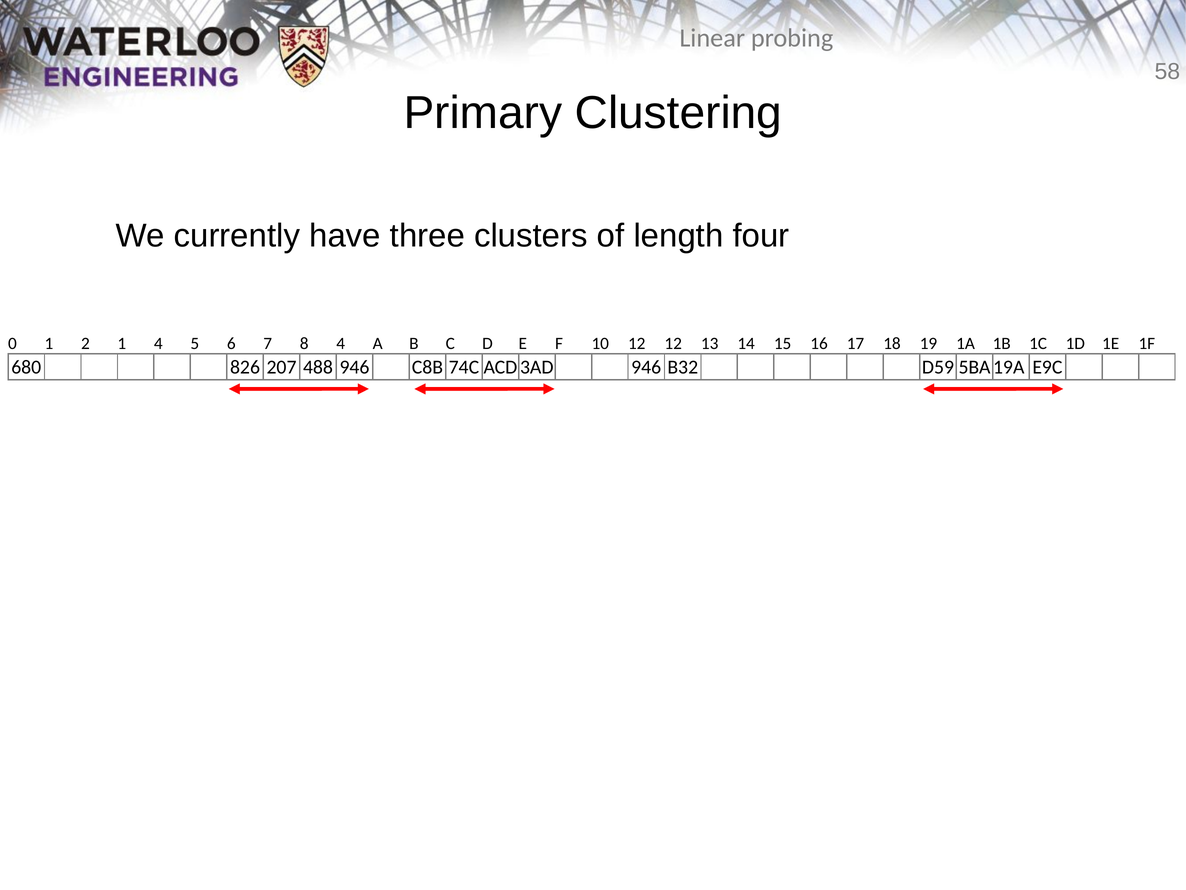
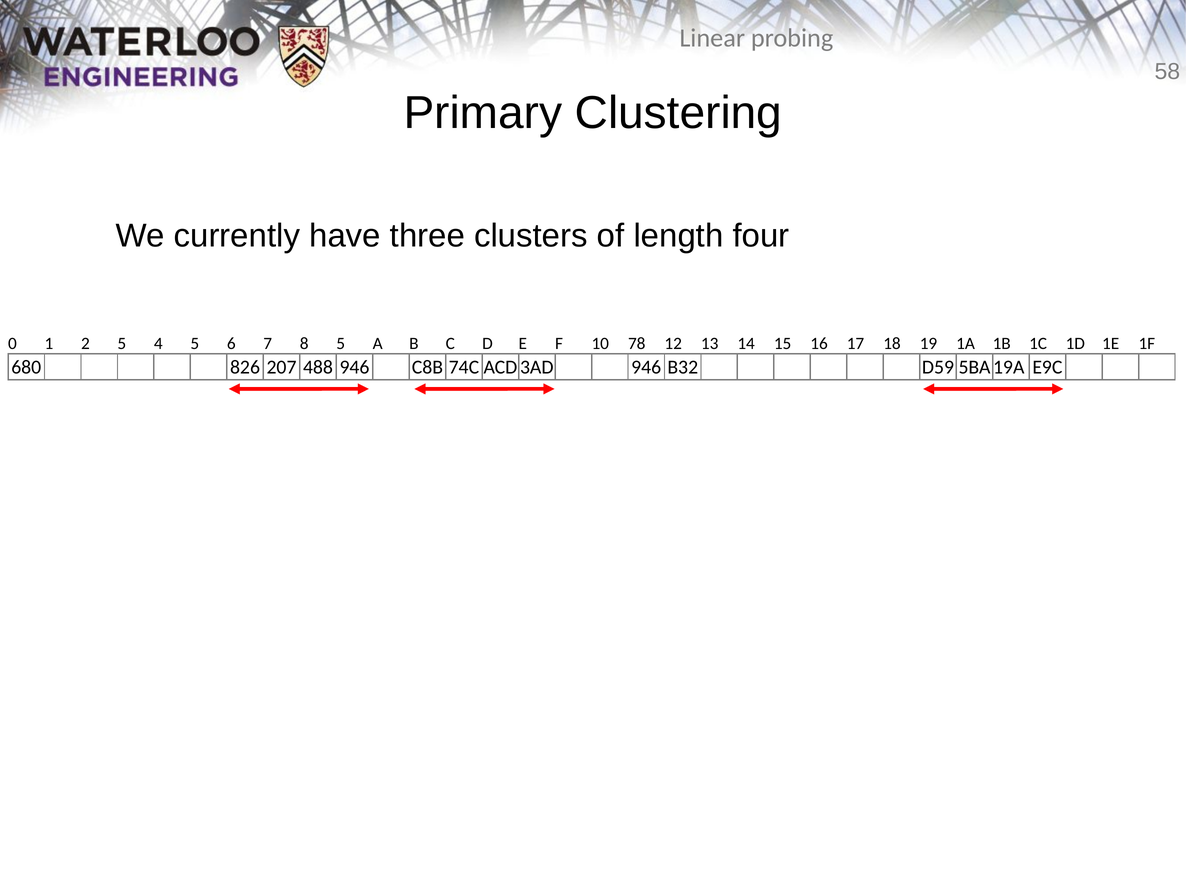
2 1: 1 -> 5 (122, 343)
8 4: 4 -> 5 (341, 343)
10 12: 12 -> 78 (637, 343)
